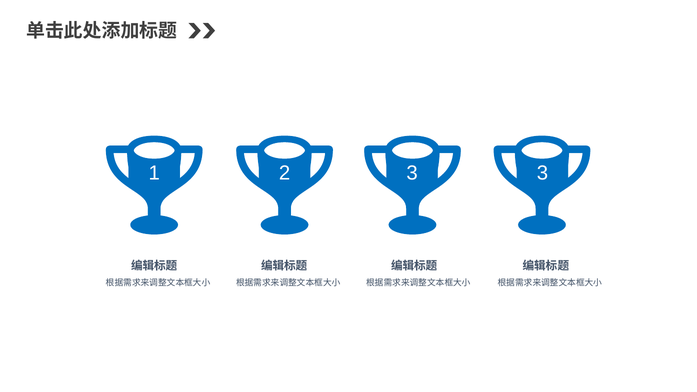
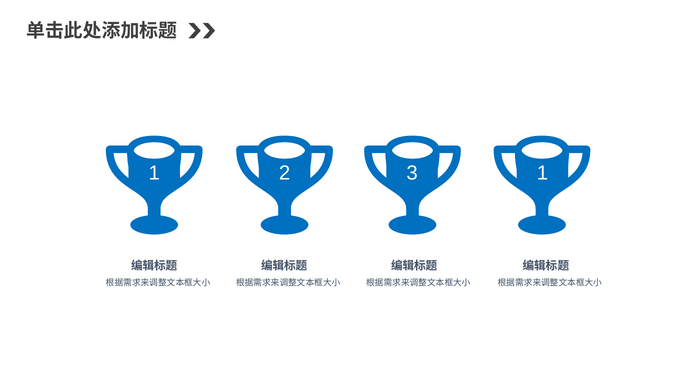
3 3: 3 -> 1 (542, 173)
